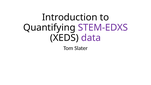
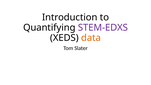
data colour: purple -> orange (91, 38)
